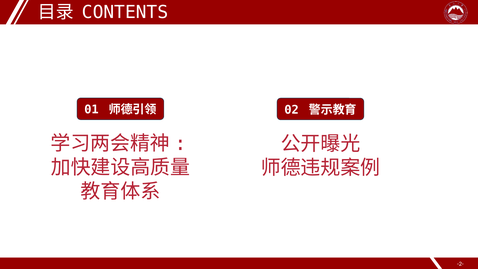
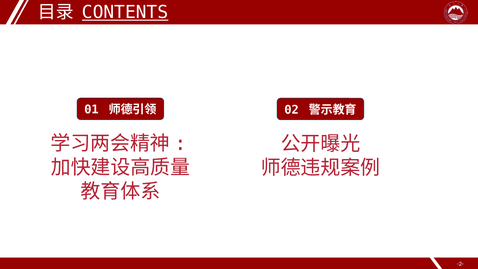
CONTENTS underline: none -> present (125, 12)
